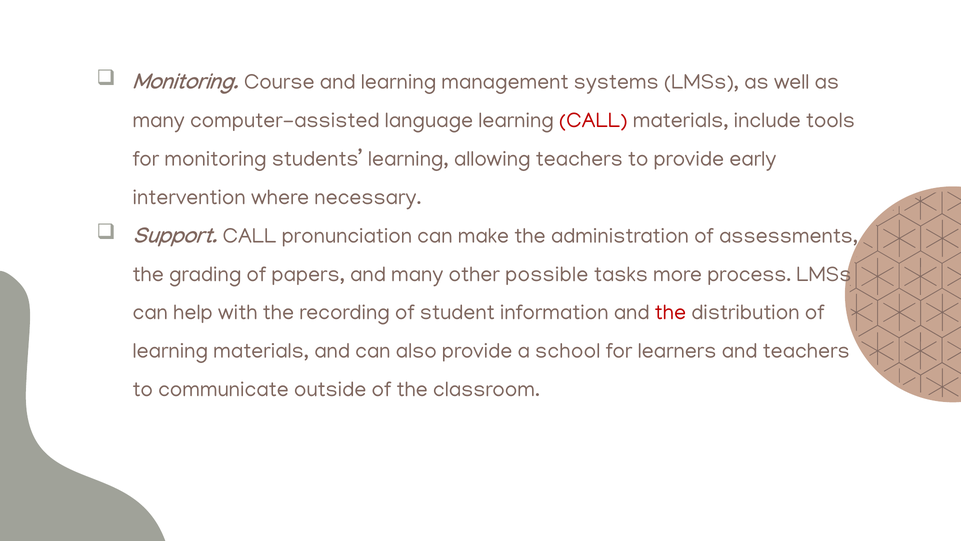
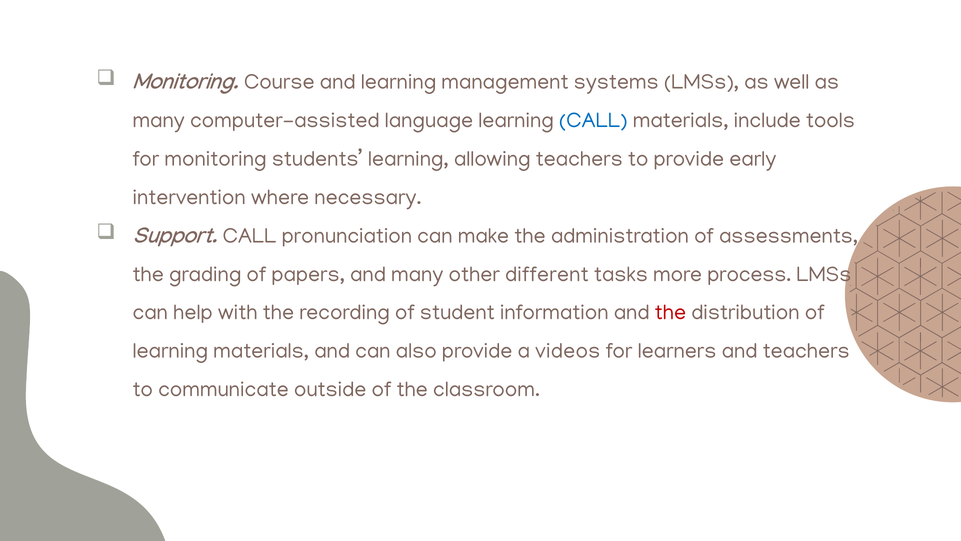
CALL colour: red -> blue (593, 120)
possible: possible -> different (547, 274)
school: school -> videos (568, 351)
